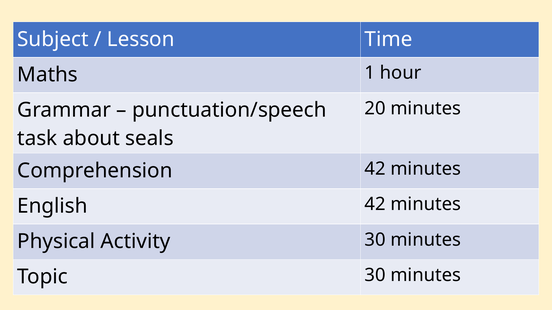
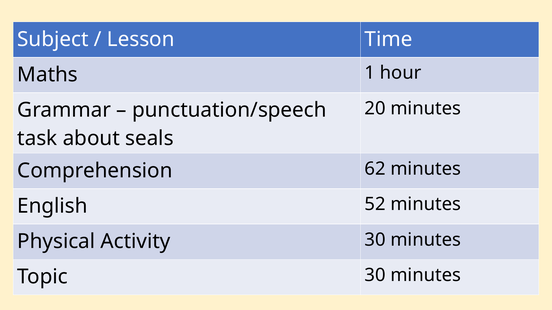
Comprehension 42: 42 -> 62 (375, 169)
English 42: 42 -> 52 (375, 205)
